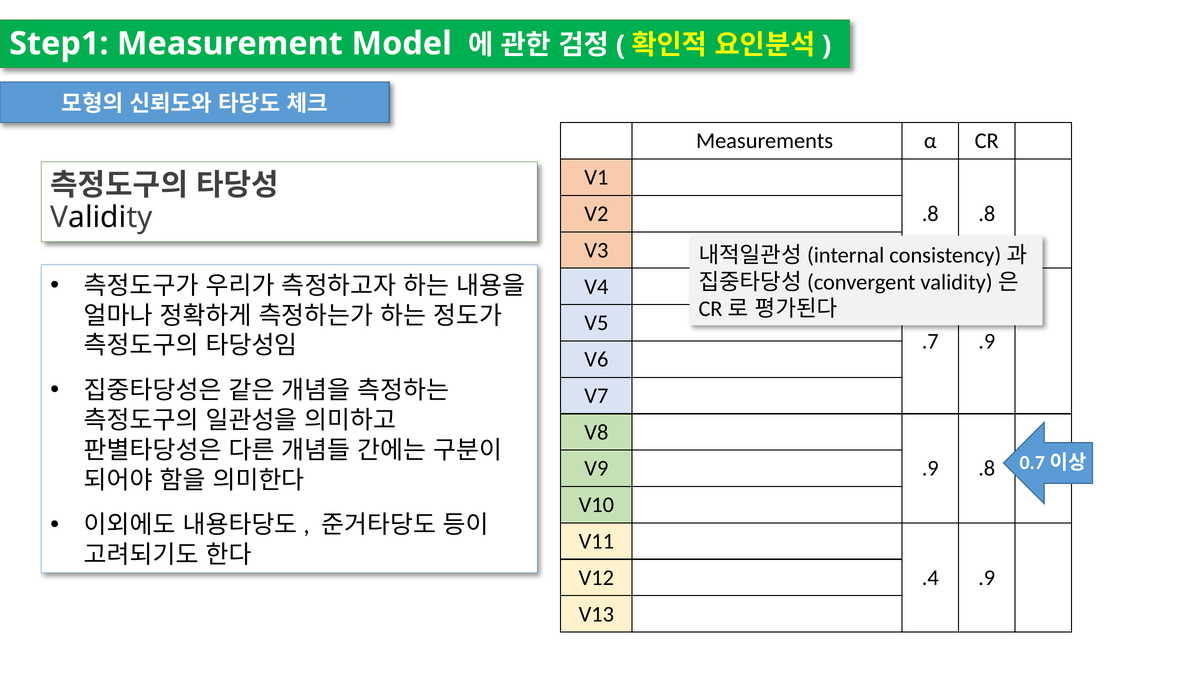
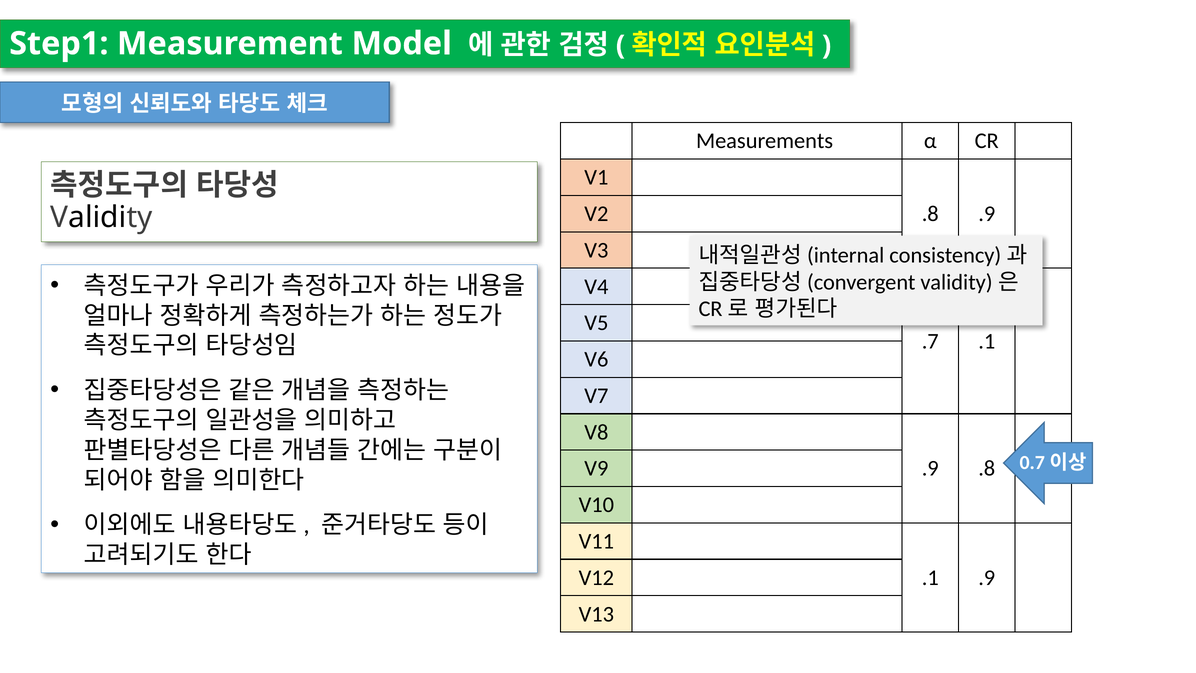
.8 .8: .8 -> .9 (987, 214)
.7 .9: .9 -> .1 (987, 341)
.4: .4 -> .1 (930, 578)
